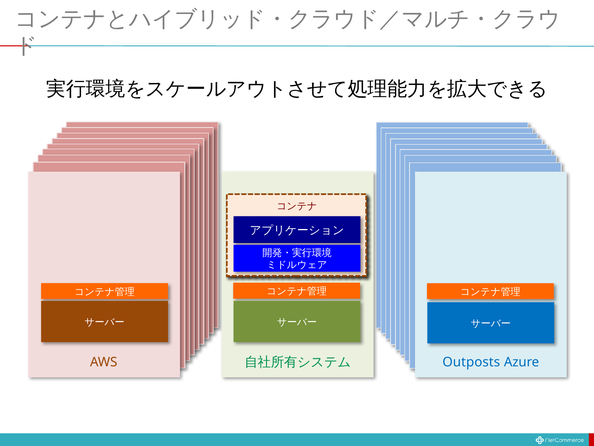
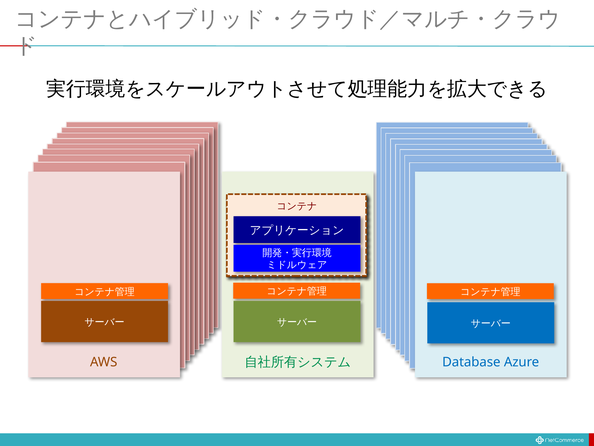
Outposts: Outposts -> Database (471, 362)
